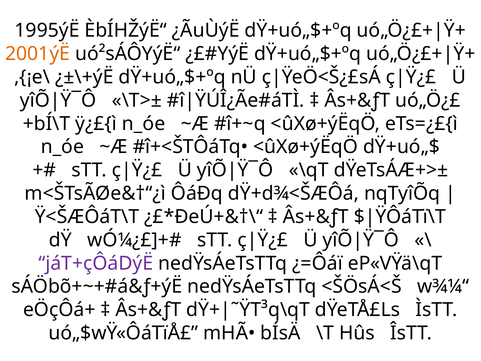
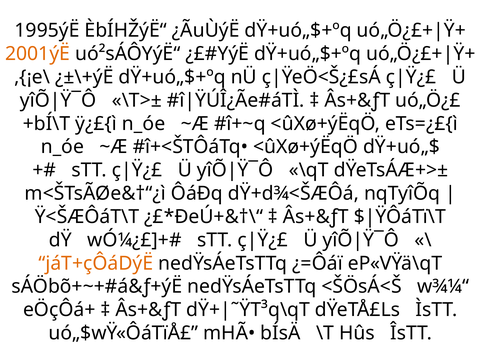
jáT+çÔáDýË colour: purple -> orange (96, 263)
